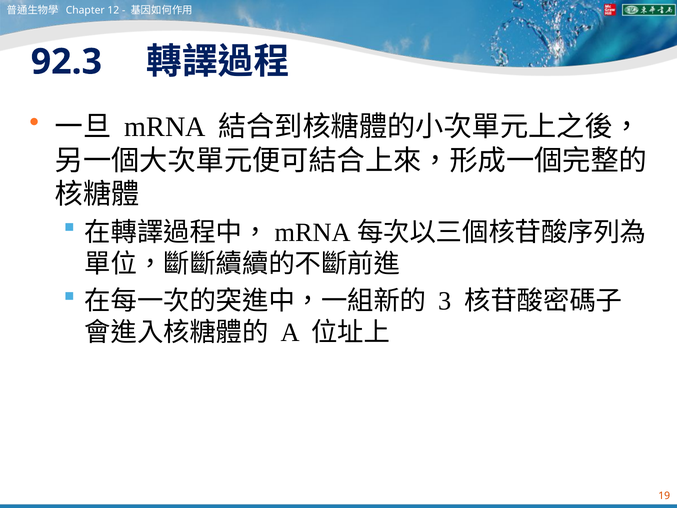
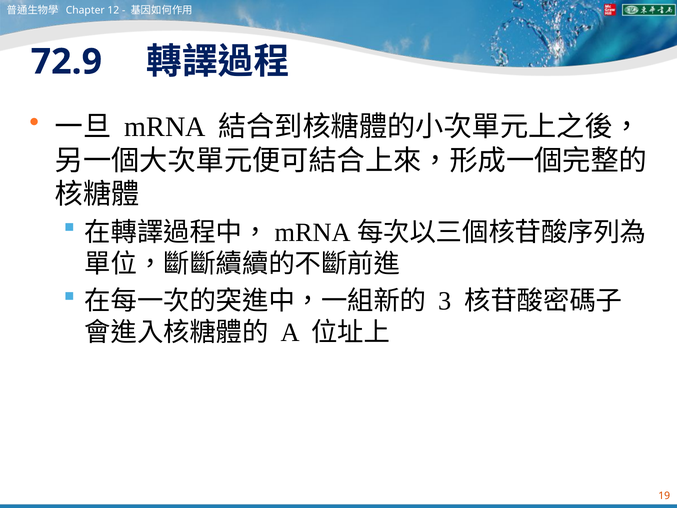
92.3: 92.3 -> 72.9 (66, 62)
